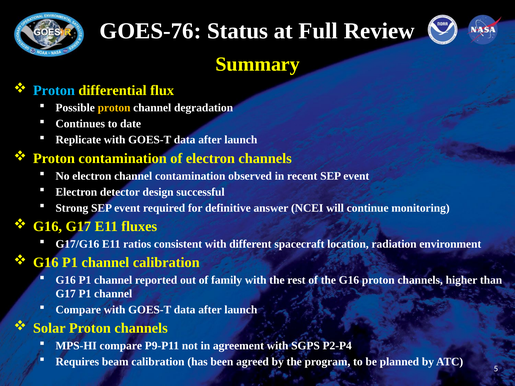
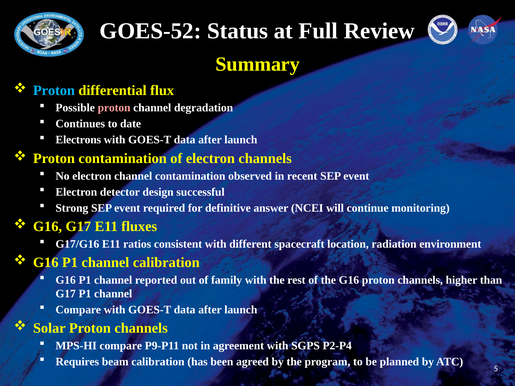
GOES-76: GOES-76 -> GOES-52 (150, 31)
proton colour: yellow -> pink (114, 108)
Replicate: Replicate -> Electrons (78, 140)
